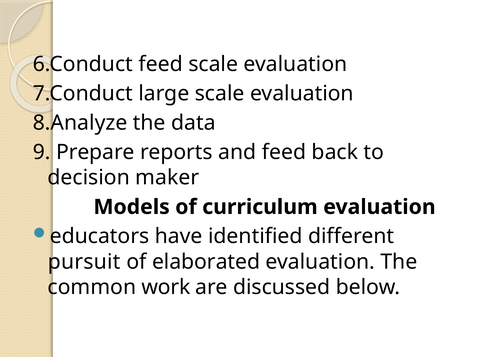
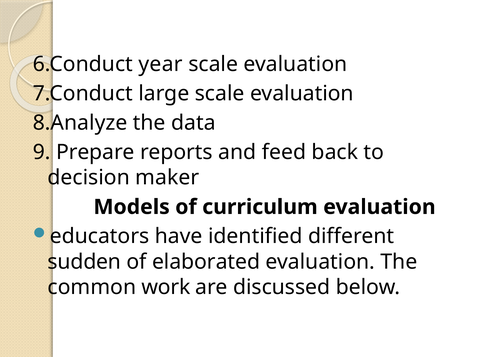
6.Conduct feed: feed -> year (161, 64)
pursuit: pursuit -> sudden (84, 262)
